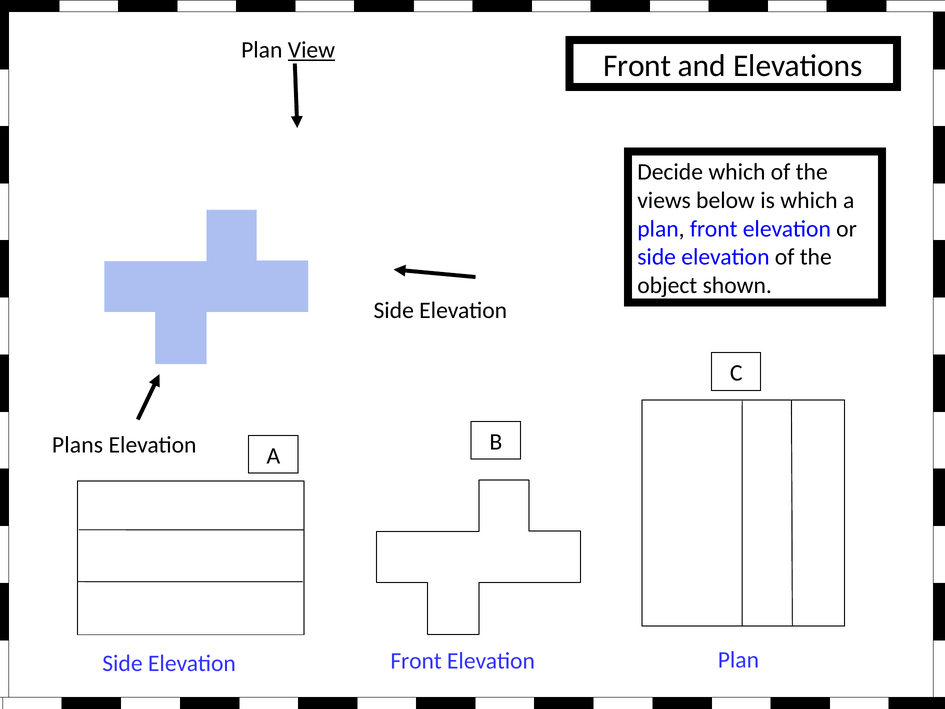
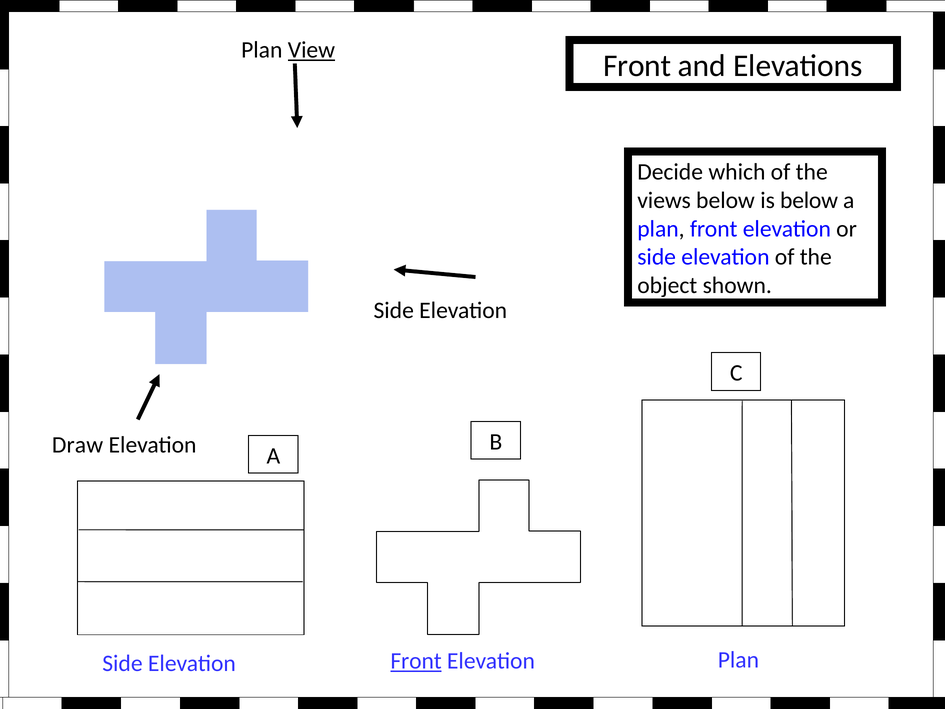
is which: which -> below (809, 200)
Plans: Plans -> Draw (78, 445)
Front underline: none -> present (416, 661)
